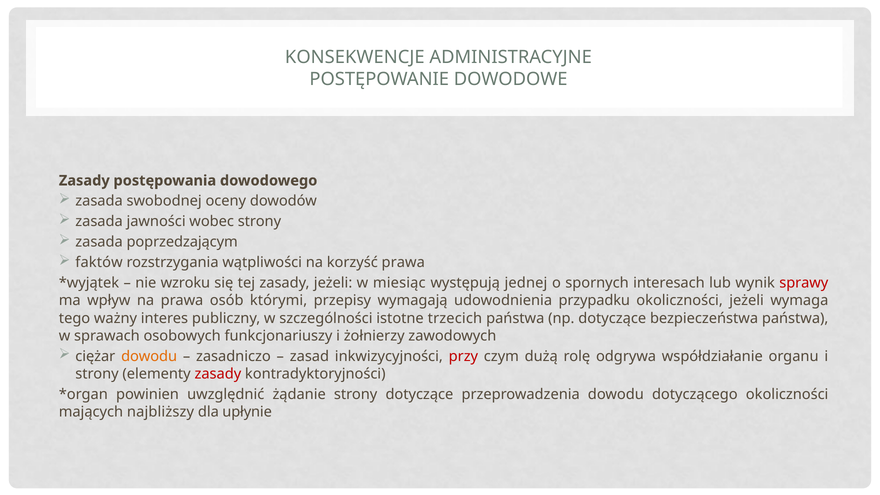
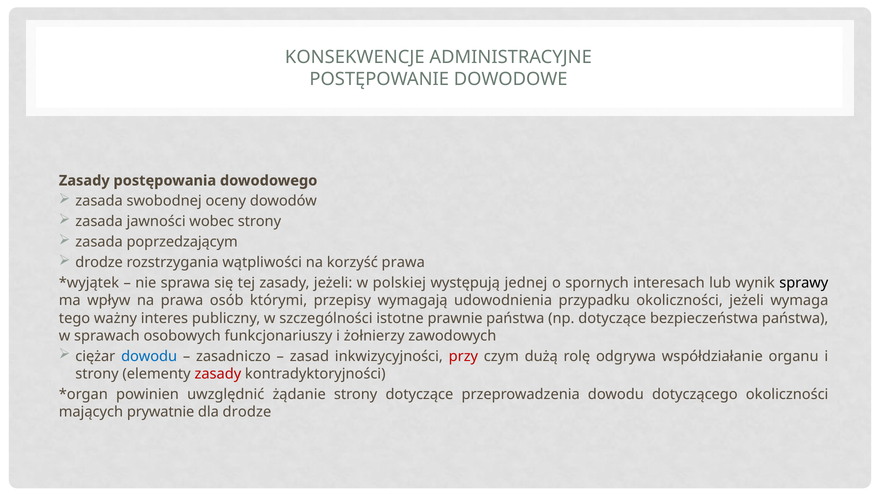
faktów: faktów -> drodze (99, 263)
wzroku: wzroku -> sprawa (185, 283)
miesiąc: miesiąc -> polskiej (399, 283)
sprawy colour: red -> black (804, 283)
trzecich: trzecich -> prawnie (455, 318)
dowodu colour: orange -> blue (149, 356)
najbliższy: najbliższy -> prywatnie (161, 412)
dla upłynie: upłynie -> drodze (247, 412)
